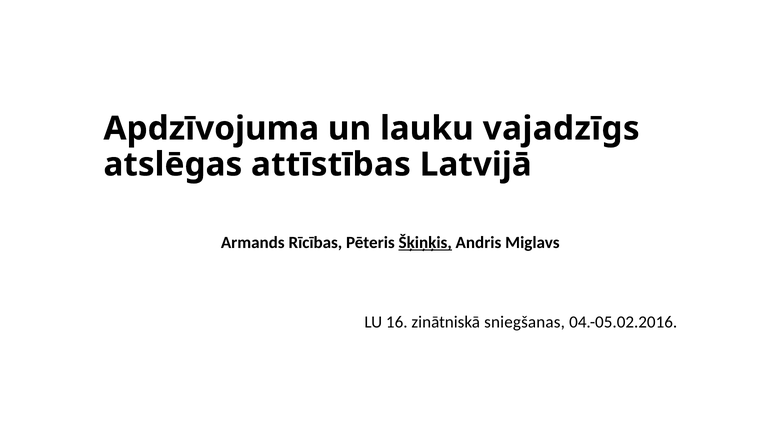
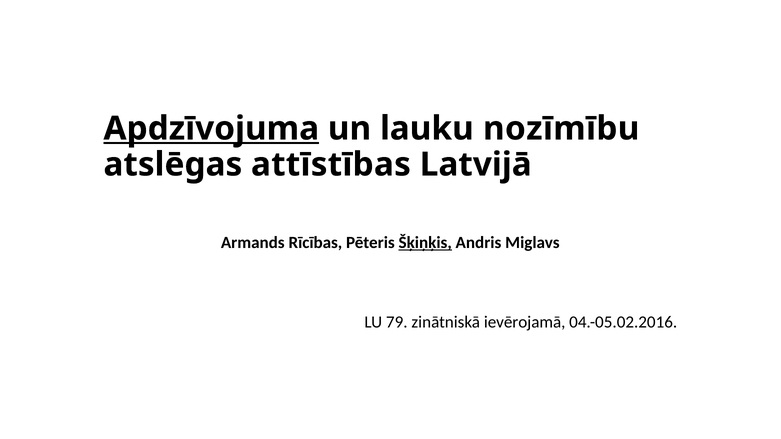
Apdzīvojuma underline: none -> present (211, 129)
vajadzīgs: vajadzīgs -> nozīmību (561, 129)
16: 16 -> 79 (397, 323)
sniegšanas: sniegšanas -> ievērojamā (525, 323)
